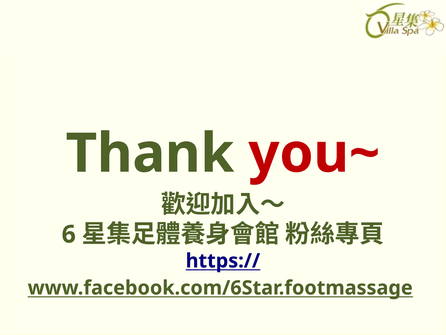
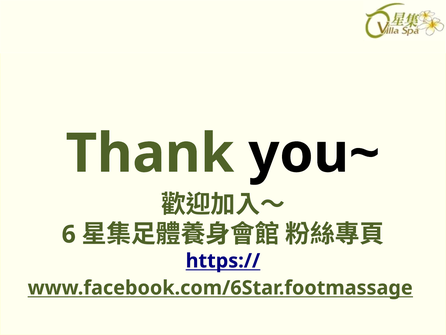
you~ colour: red -> black (314, 153)
